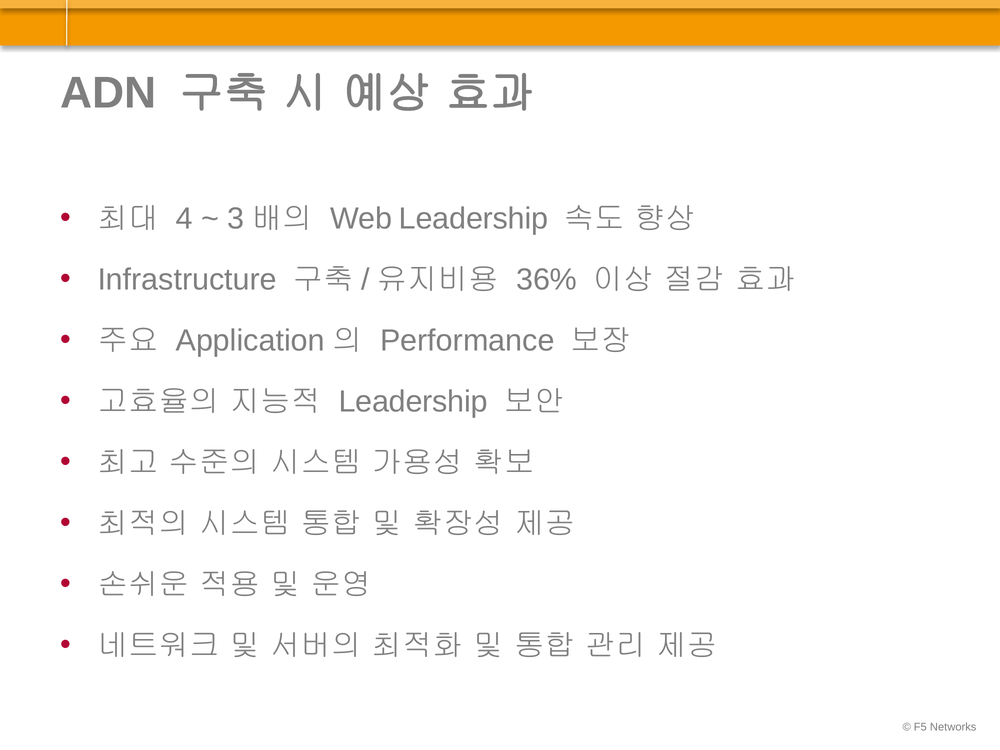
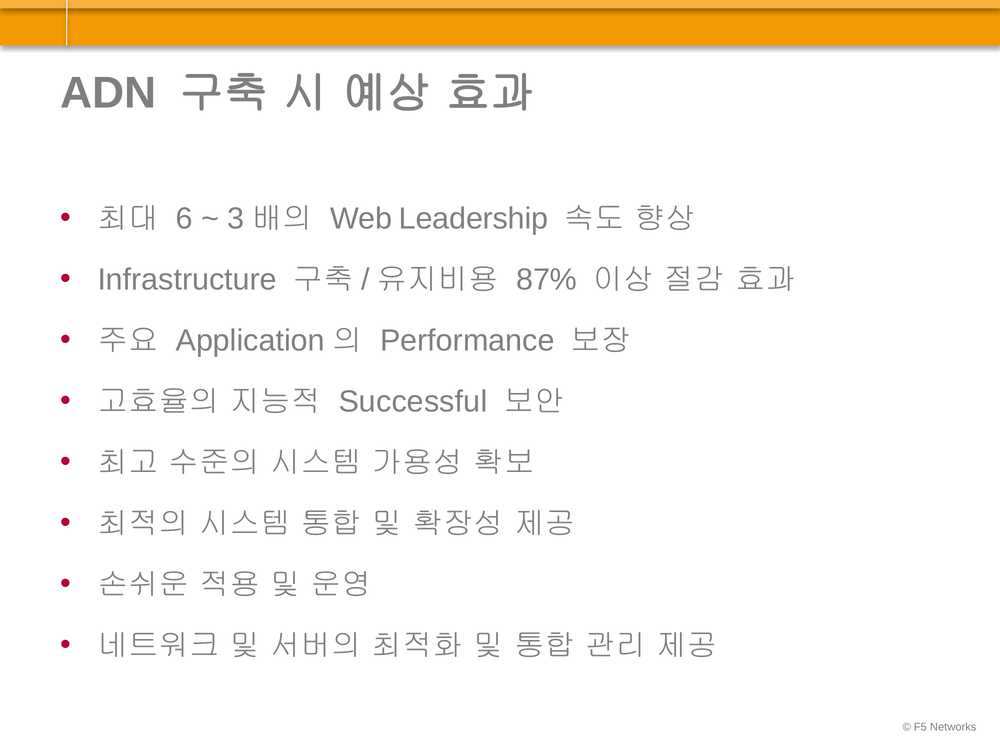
4: 4 -> 6 (184, 219)
36%: 36% -> 87% (547, 280)
Leadership: Leadership -> Successful (413, 402)
